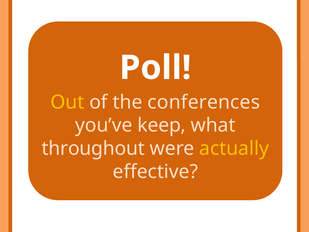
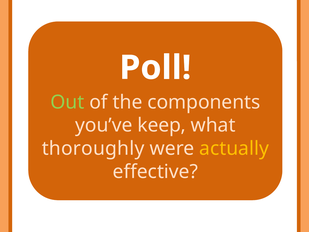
Out colour: yellow -> light green (67, 102)
conferences: conferences -> components (204, 102)
throughout: throughout -> thoroughly (93, 148)
